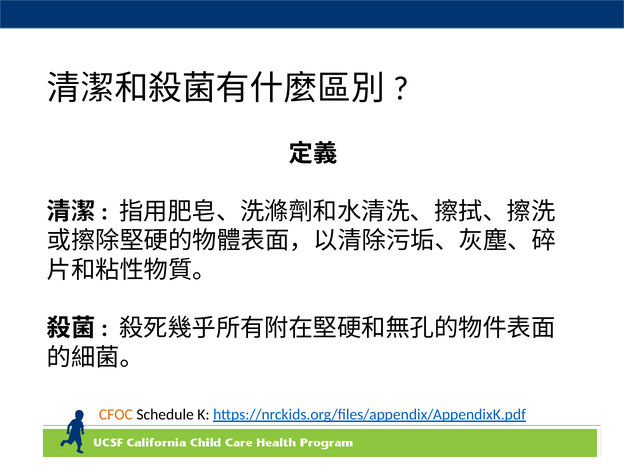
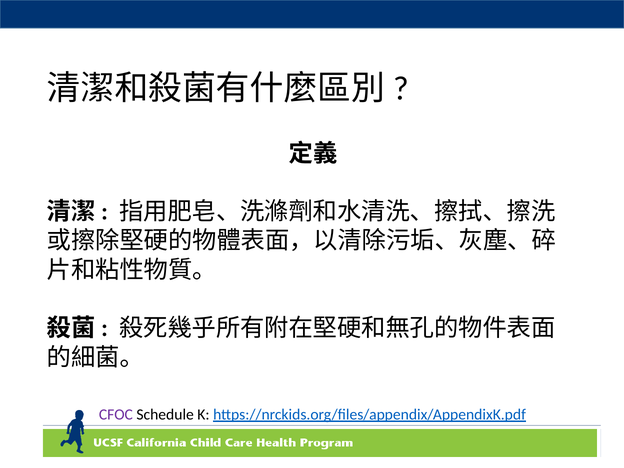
CFOC colour: orange -> purple (116, 414)
